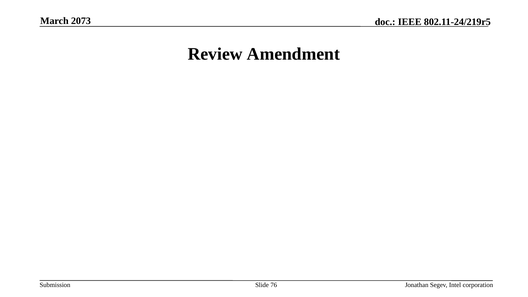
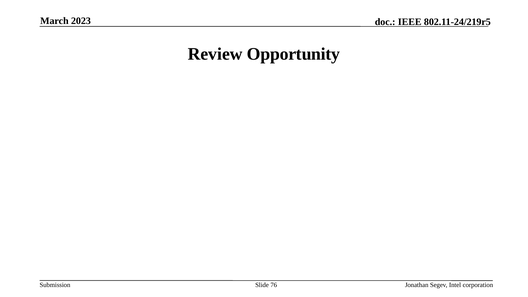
2073: 2073 -> 2023 (81, 21)
Amendment: Amendment -> Opportunity (294, 54)
